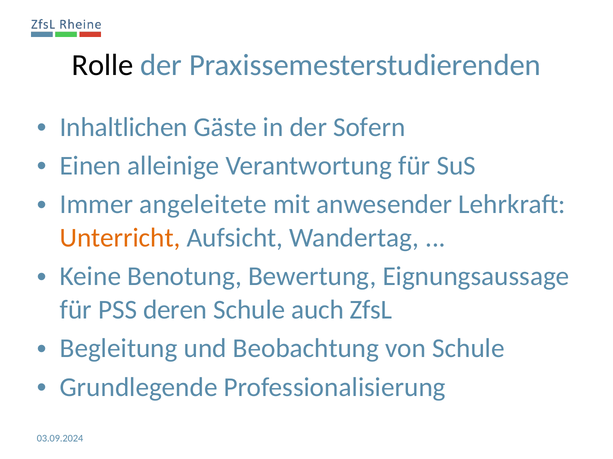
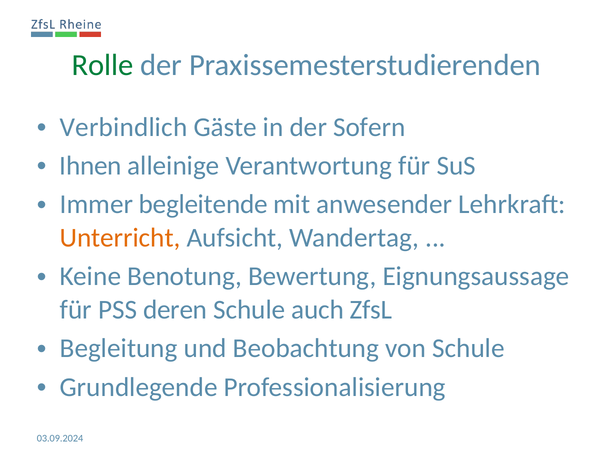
Rolle colour: black -> green (103, 65)
Inhaltlichen: Inhaltlichen -> Verbindlich (124, 127)
Einen: Einen -> Ihnen (91, 166)
angeleitete: angeleitete -> begleitende (203, 205)
